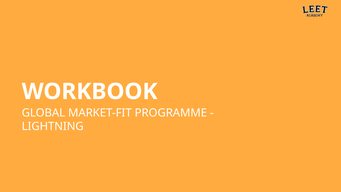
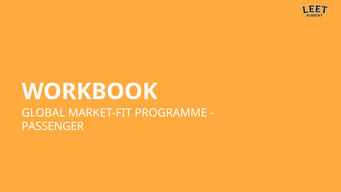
LIGHTNING: LIGHTNING -> PASSENGER (53, 126)
